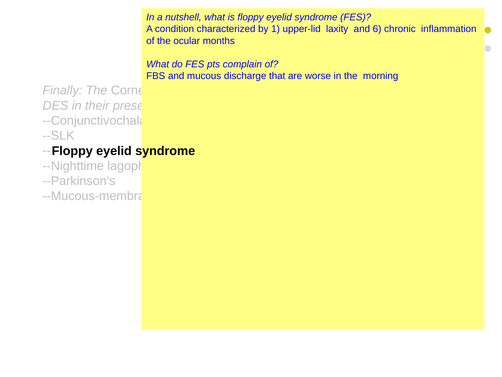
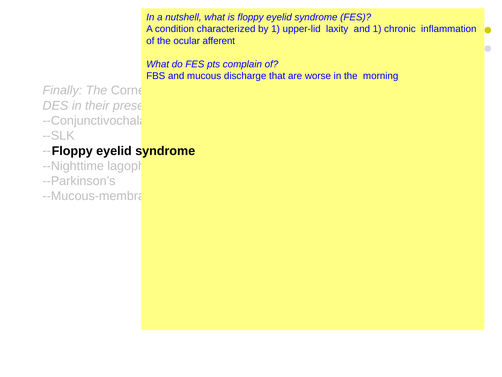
and 6: 6 -> 1 (377, 29)
months: months -> afferent (219, 41)
